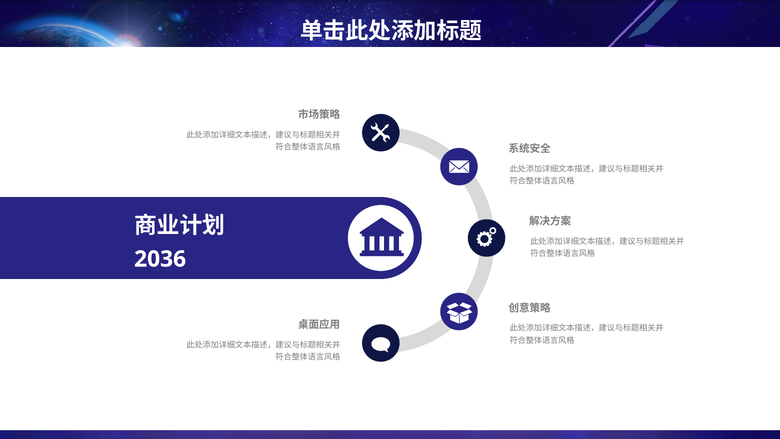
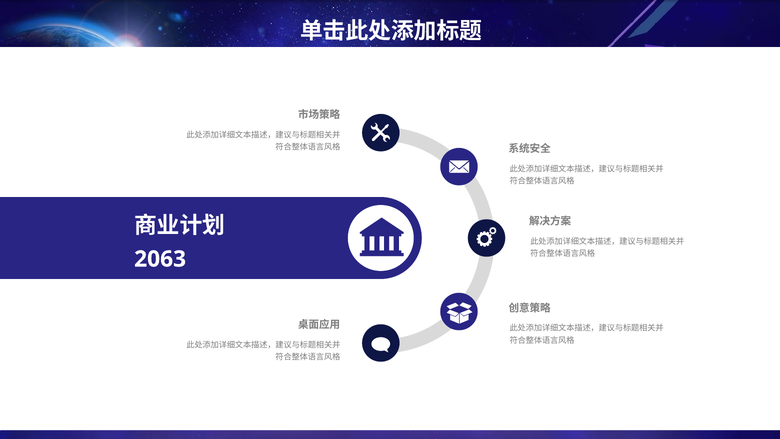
2036: 2036 -> 2063 (160, 259)
